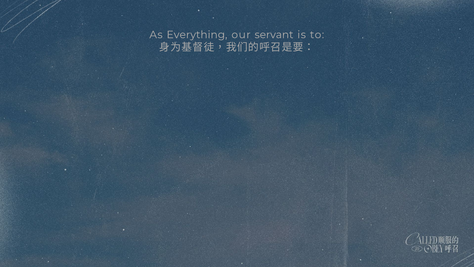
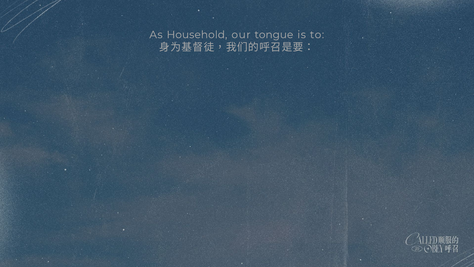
Everything: Everything -> Household (197, 35)
servant: servant -> tongue (274, 35)
